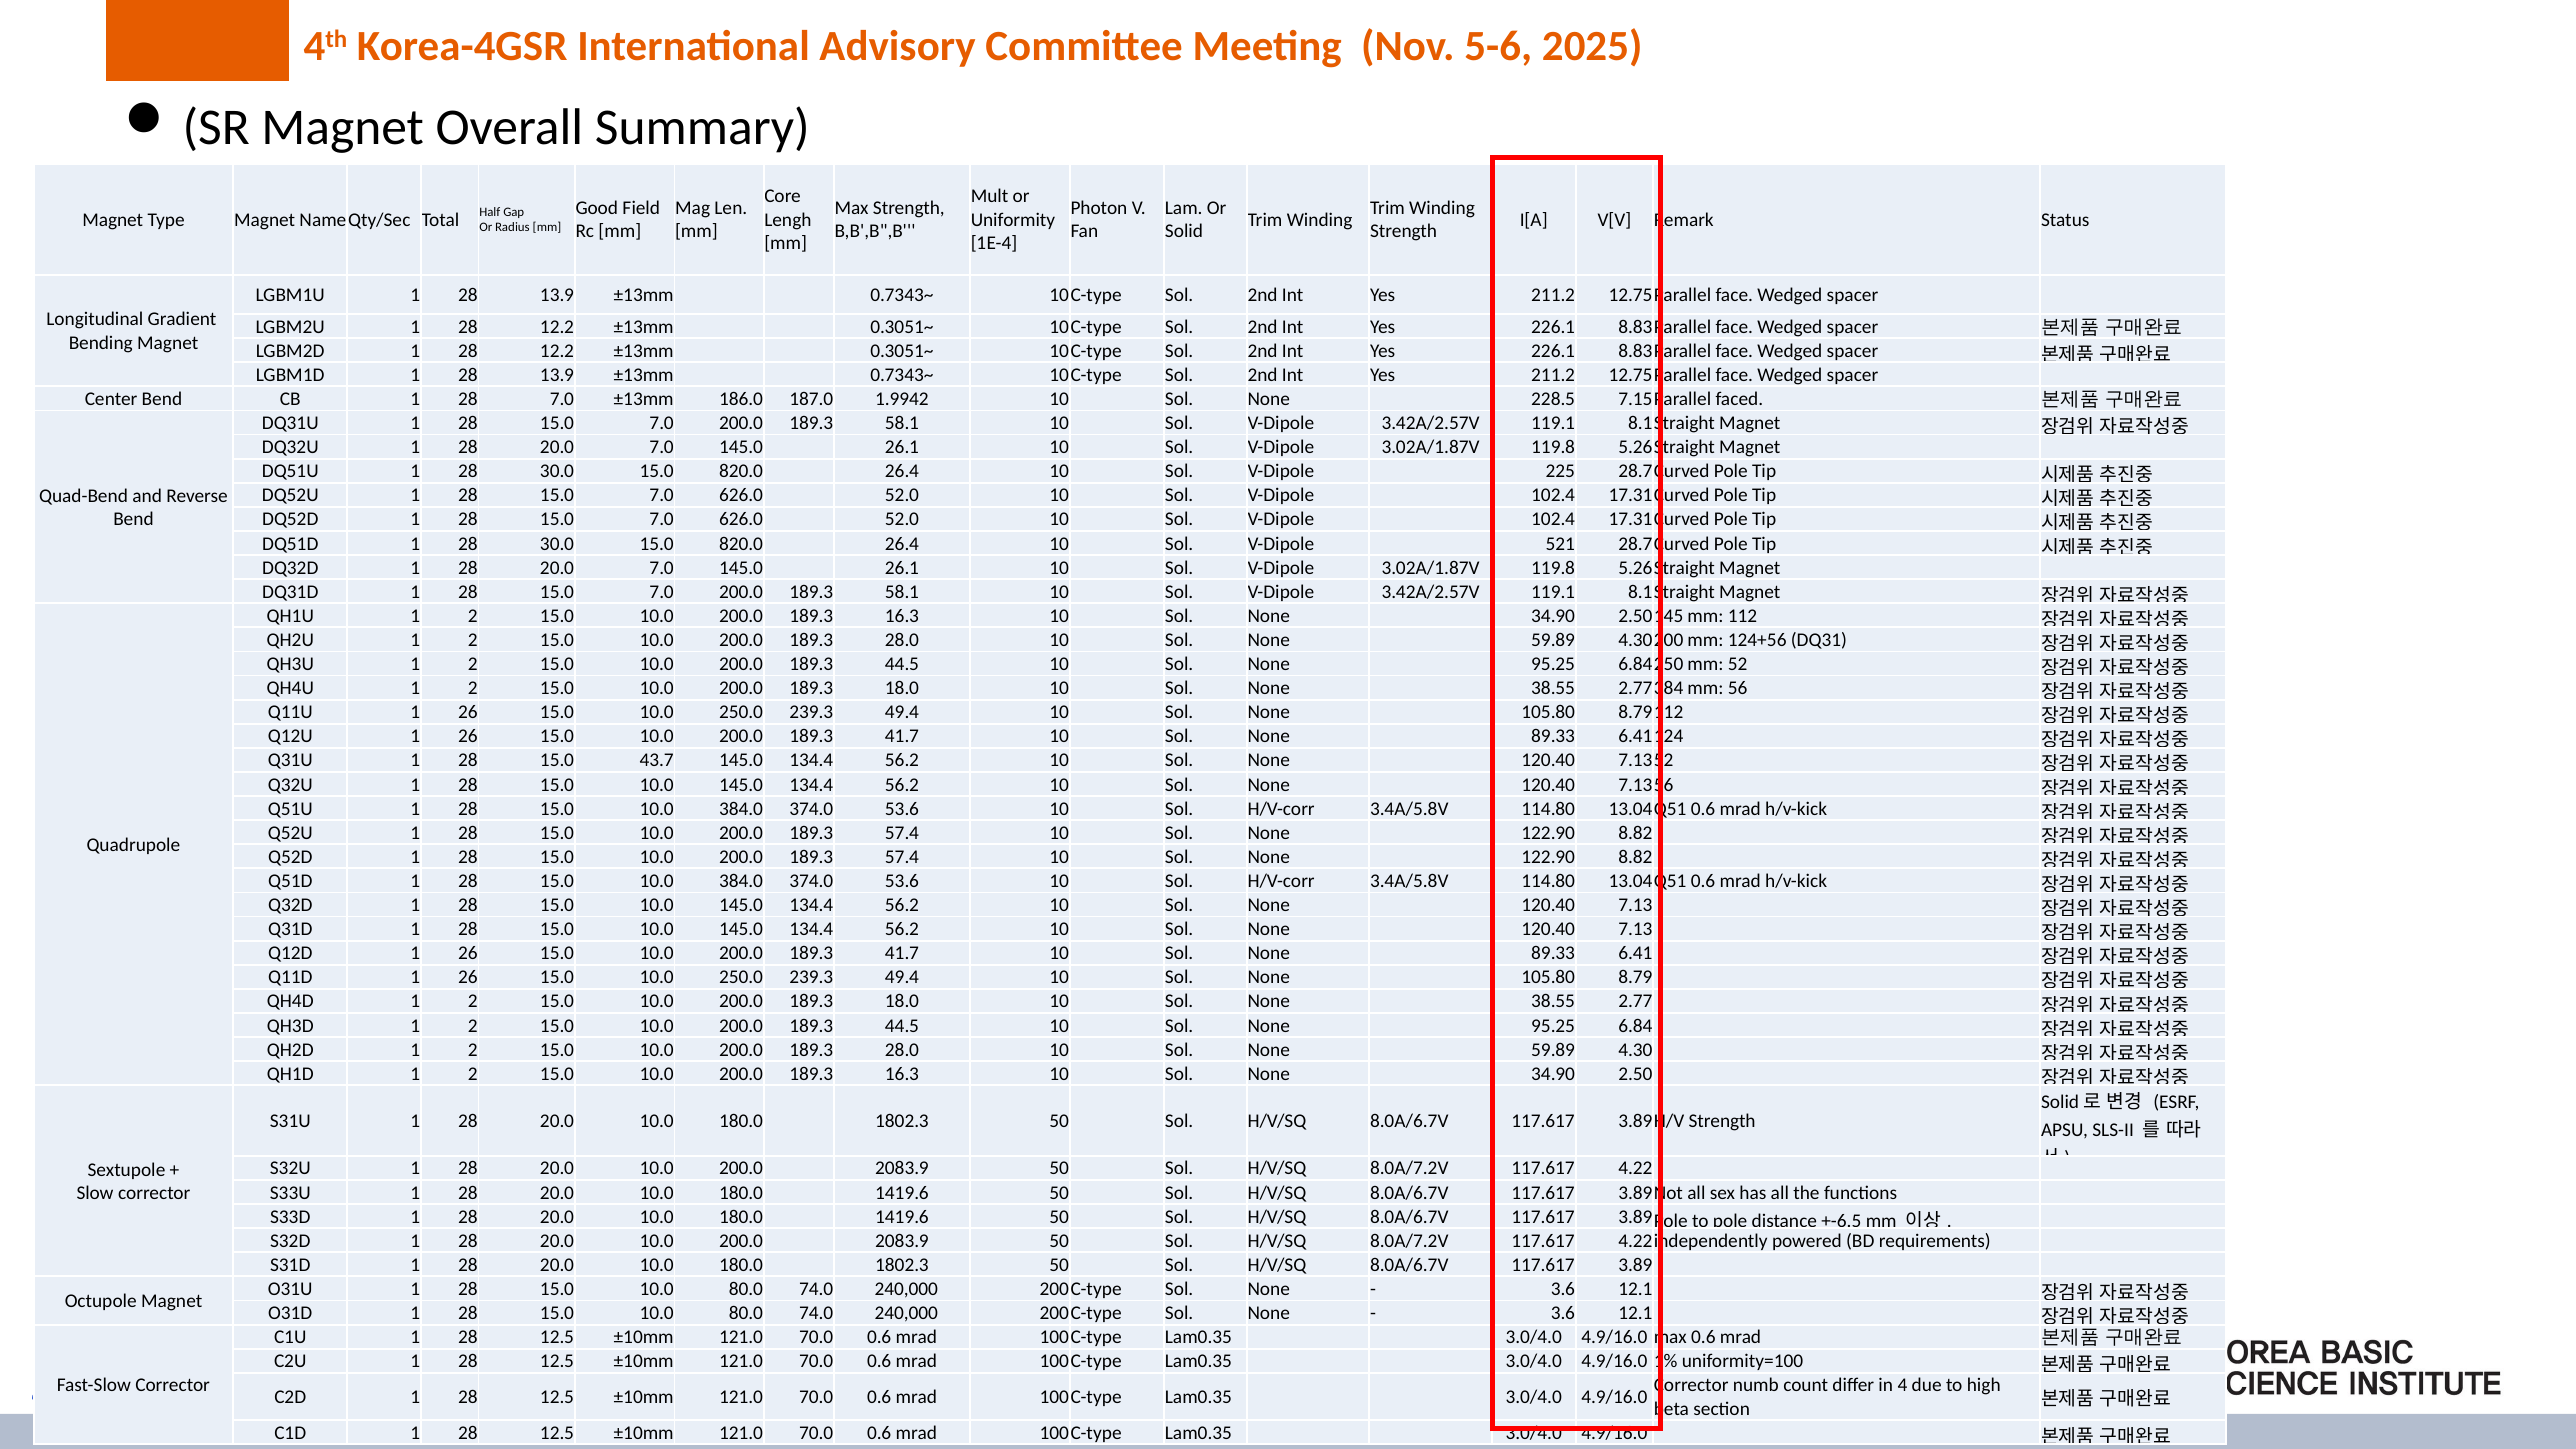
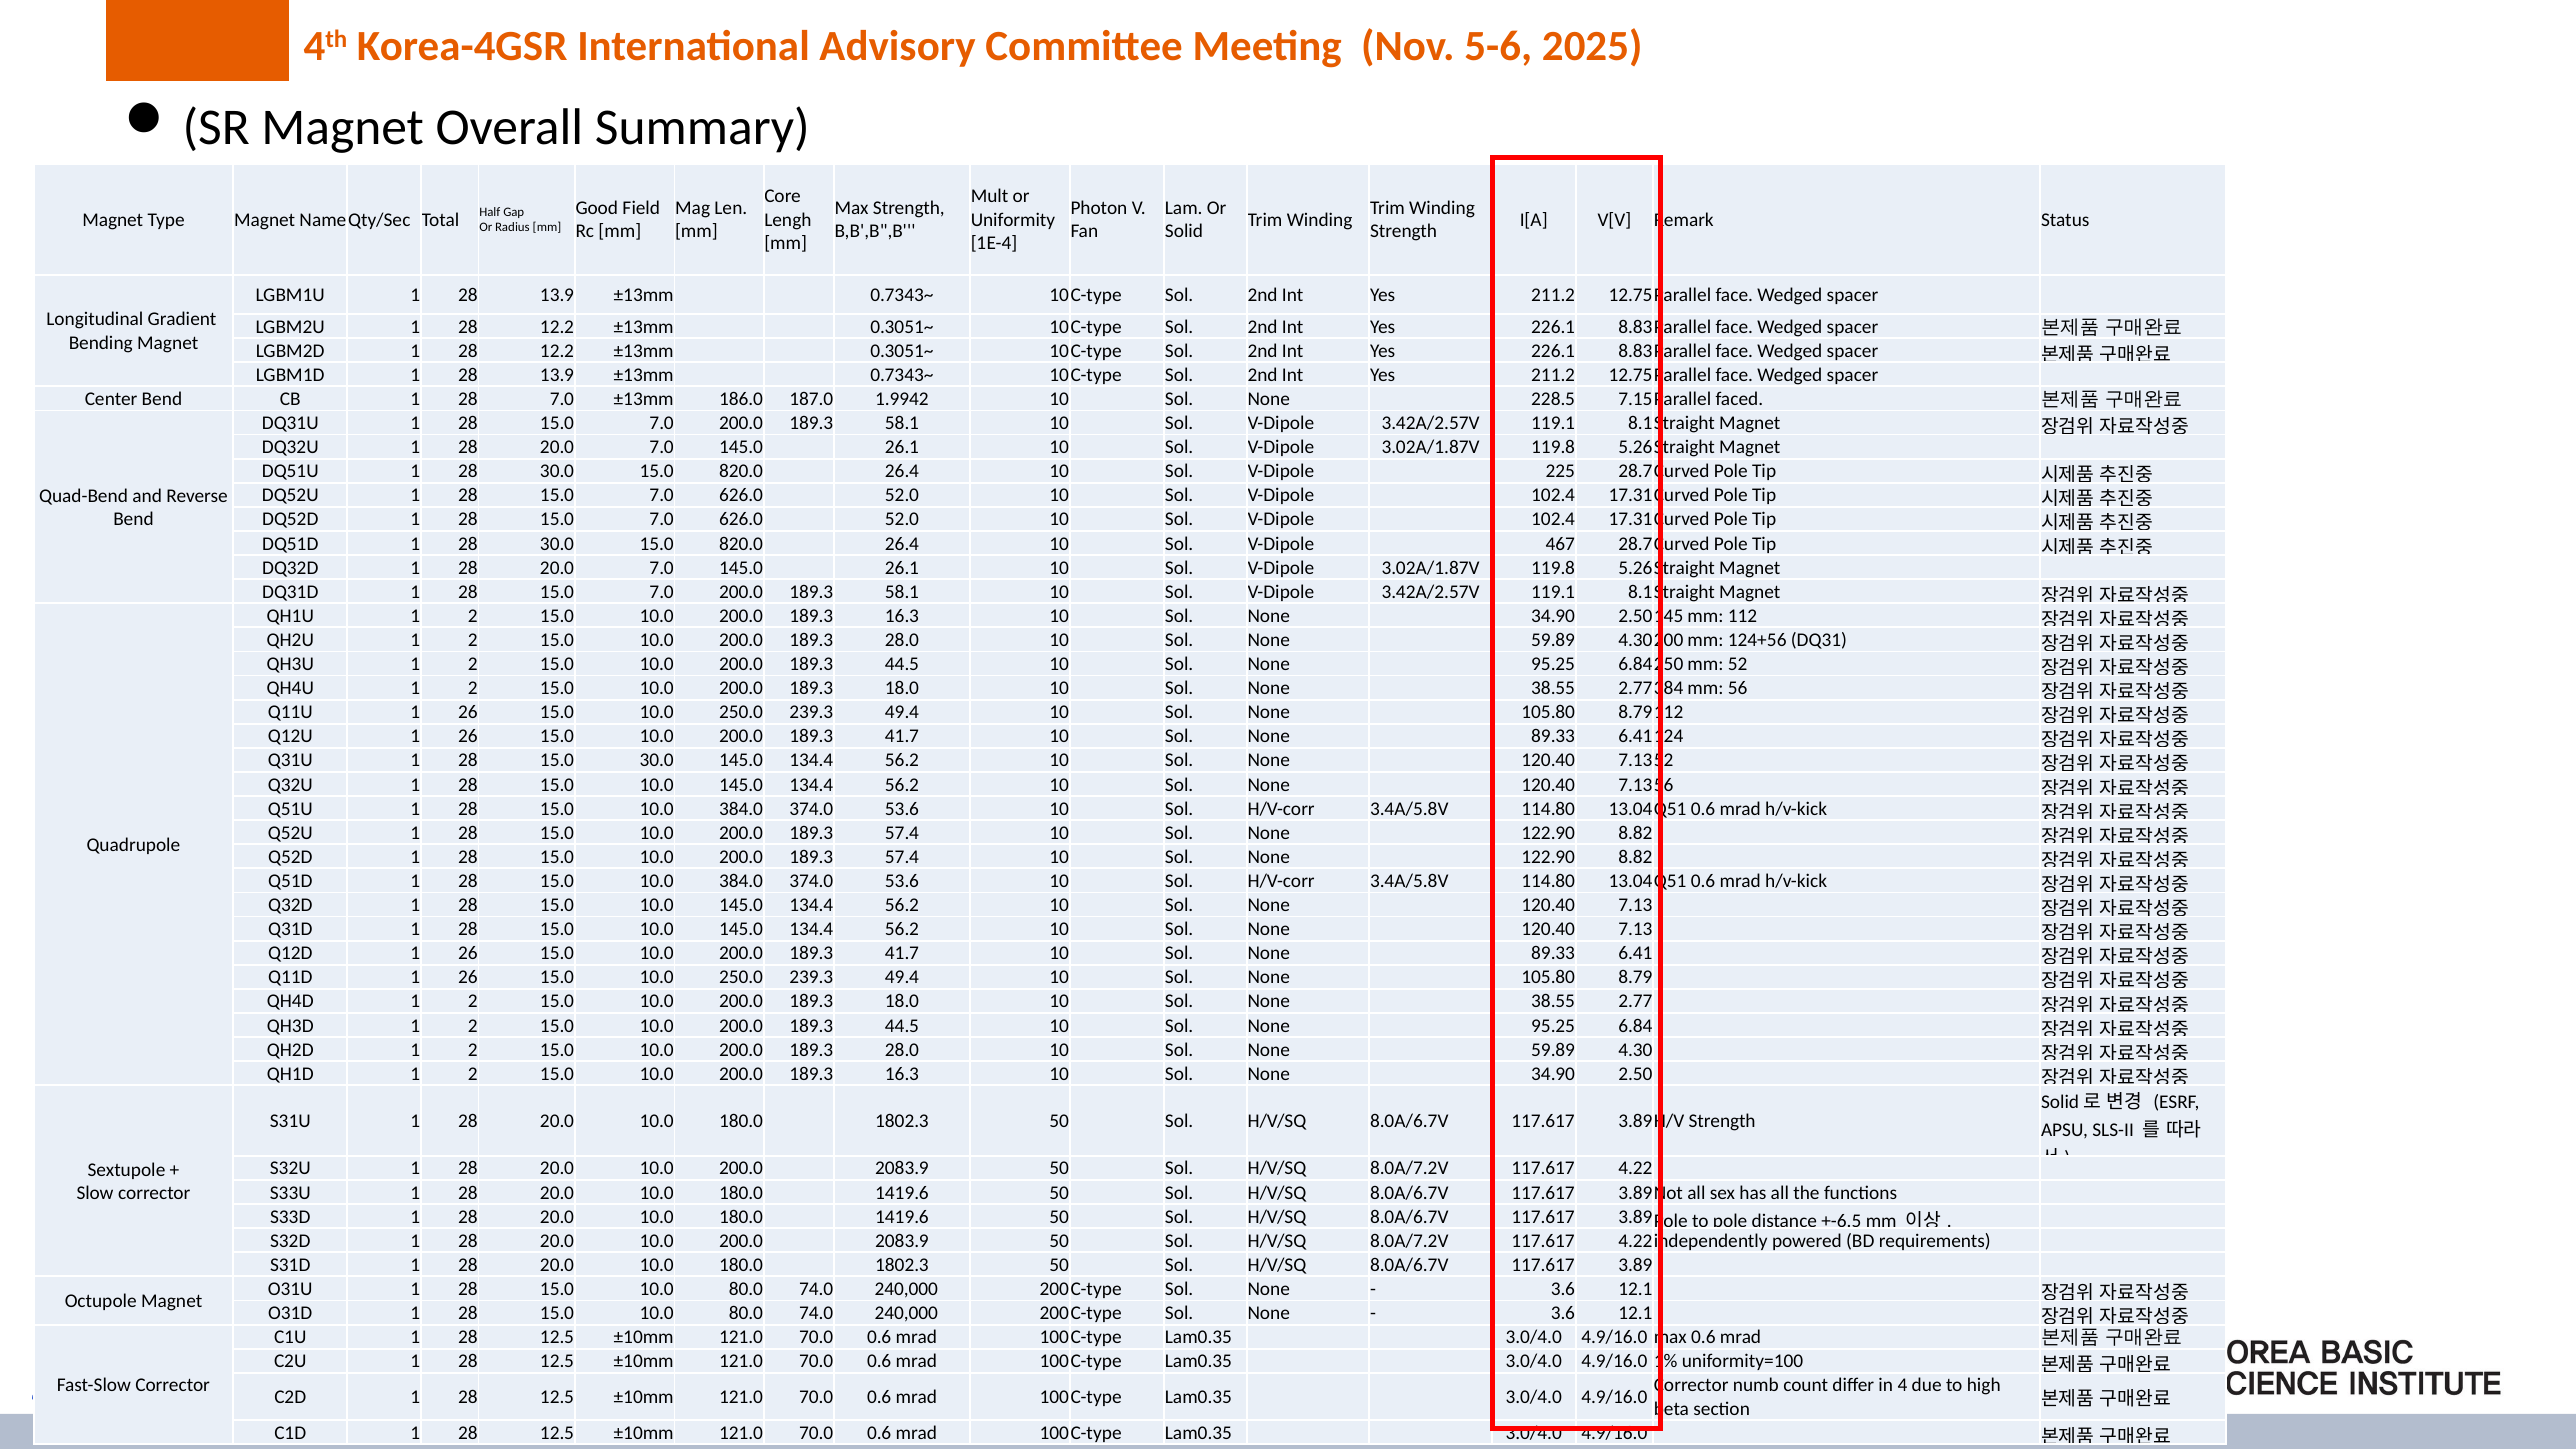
521: 521 -> 467 (1560, 544)
15.0 43.7: 43.7 -> 30.0 (657, 761)
